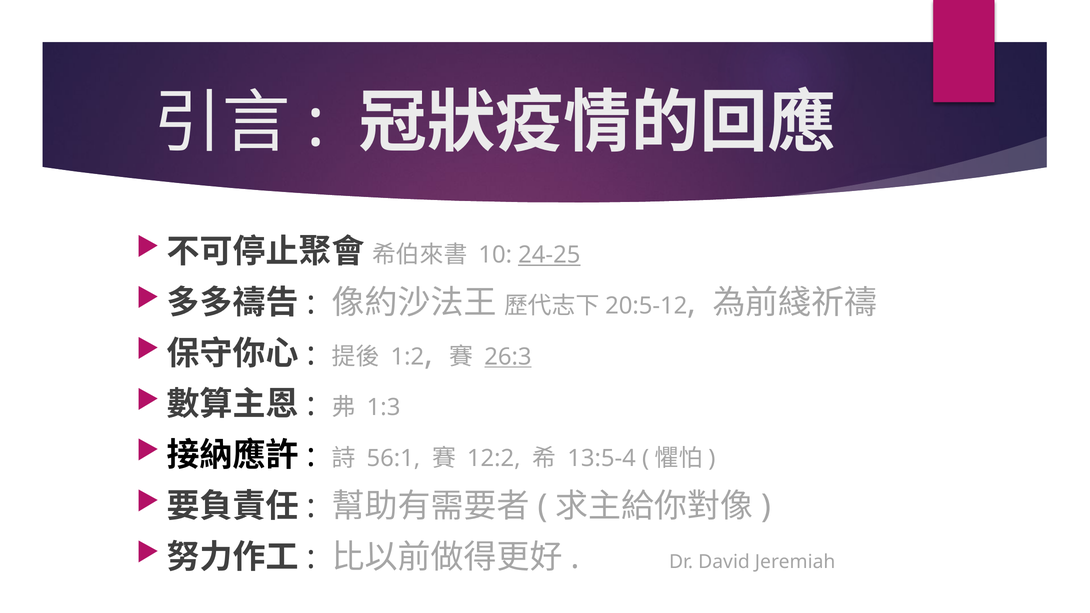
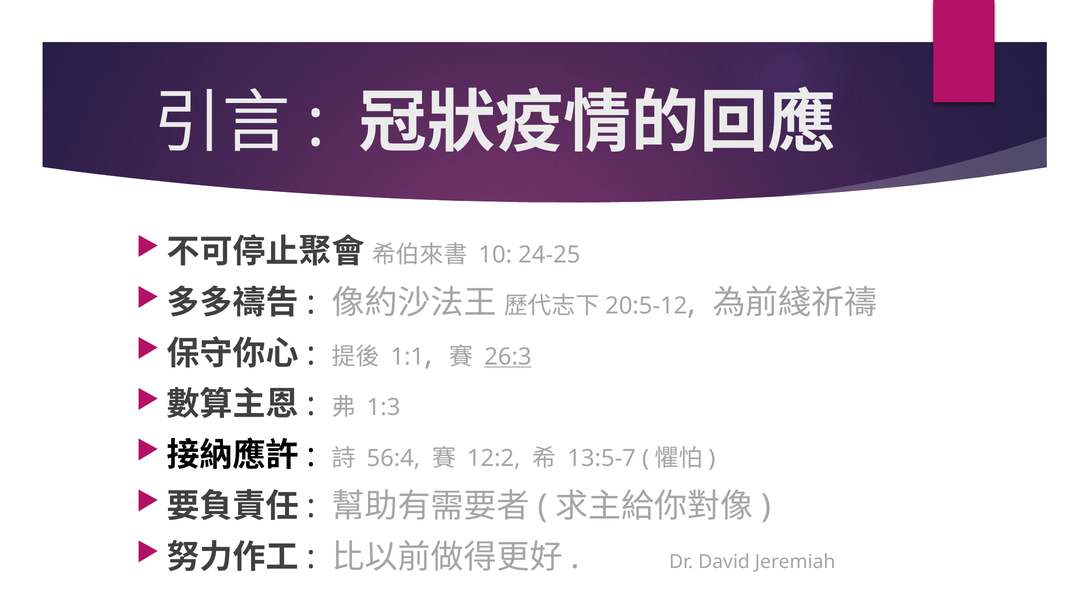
24-25 underline: present -> none (549, 255)
1:2: 1:2 -> 1:1 (407, 357)
56:1: 56:1 -> 56:4 (393, 459)
13:5-4: 13:5-4 -> 13:5-7 (602, 459)
